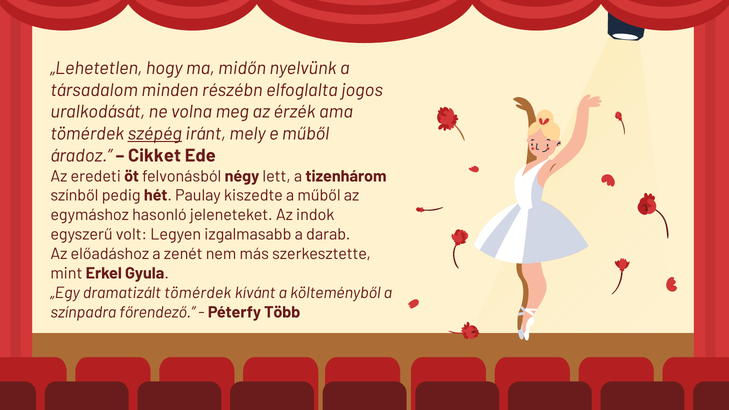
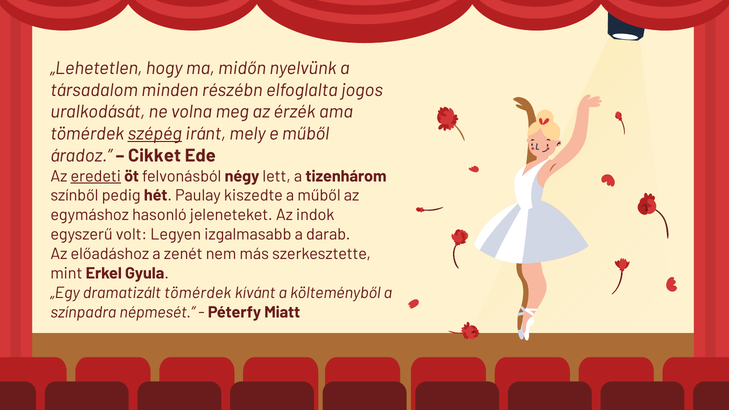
eredeti underline: none -> present (96, 176)
főrendező: főrendező -> népmesét (157, 312)
Több: Több -> Miatt (282, 312)
